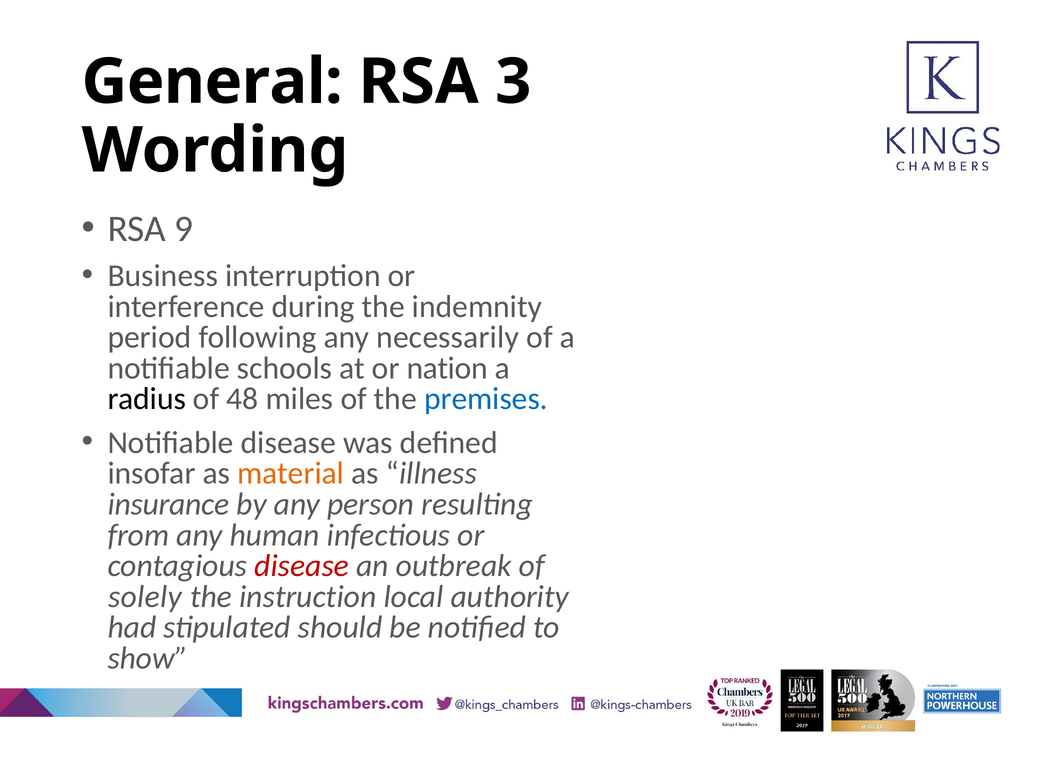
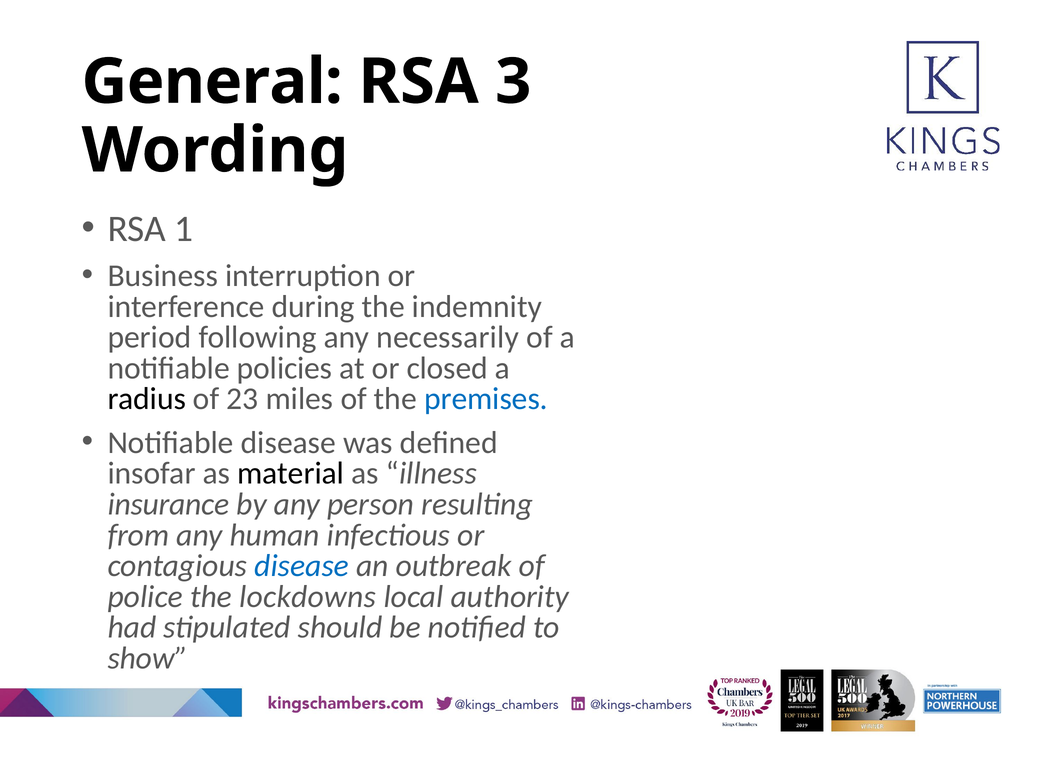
9: 9 -> 1 (184, 229)
schools: schools -> policies (285, 368)
nation: nation -> closed (447, 368)
48: 48 -> 23 (242, 399)
material colour: orange -> black (291, 473)
disease colour: red -> blue (302, 566)
solely: solely -> police (145, 596)
instruction: instruction -> lockdowns (308, 596)
